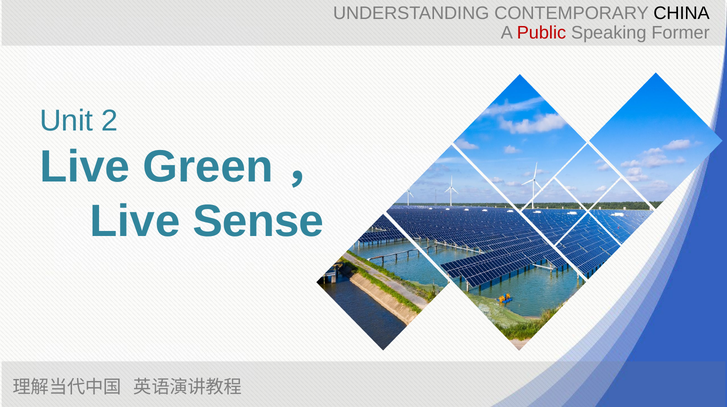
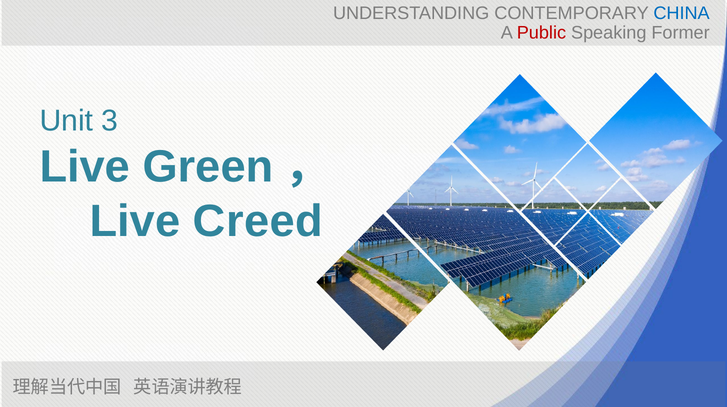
CHINA colour: black -> blue (682, 13)
2: 2 -> 3 (110, 121)
Sense: Sense -> Creed (258, 221)
